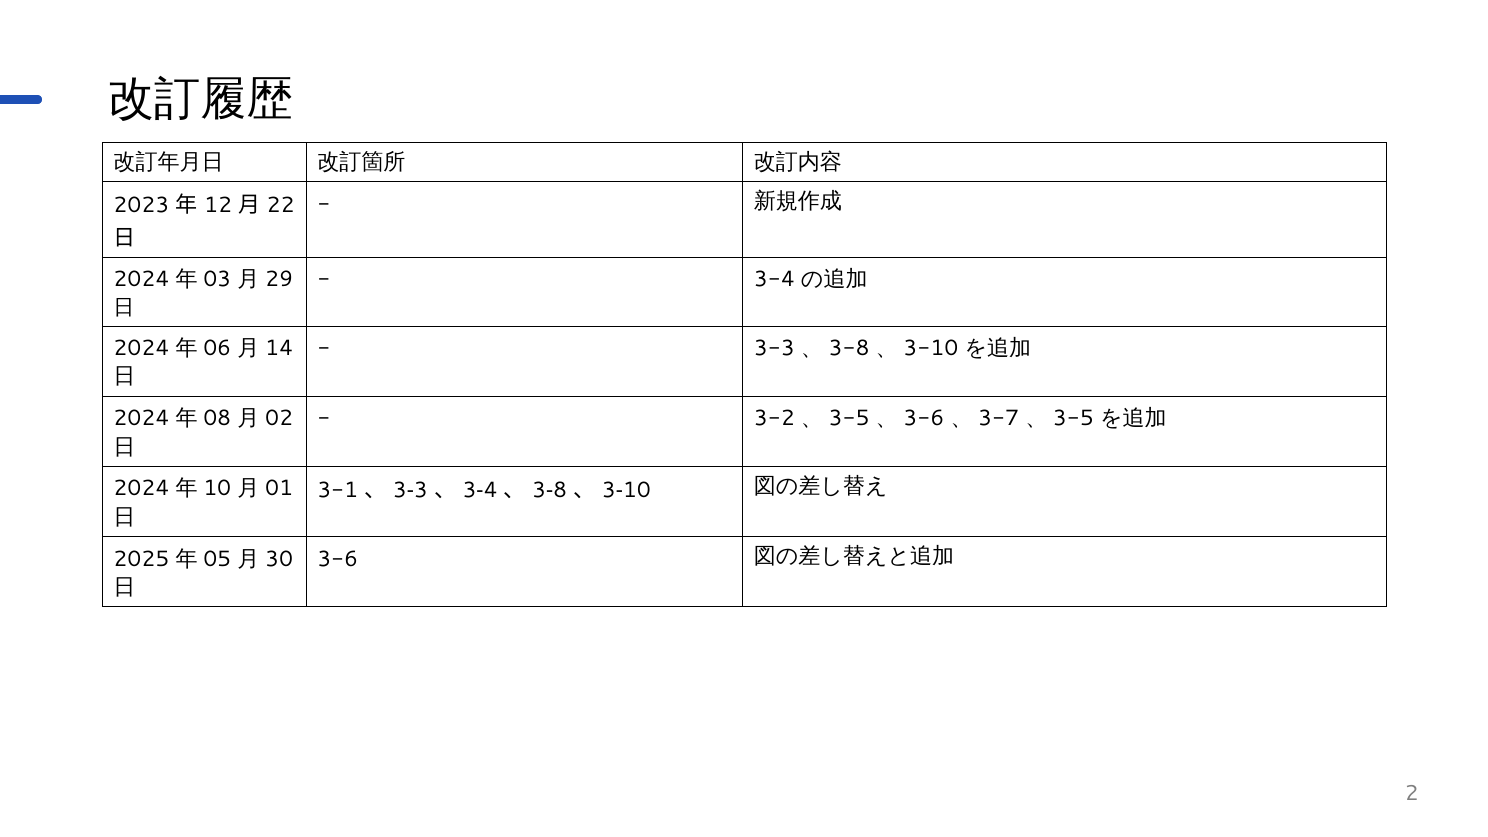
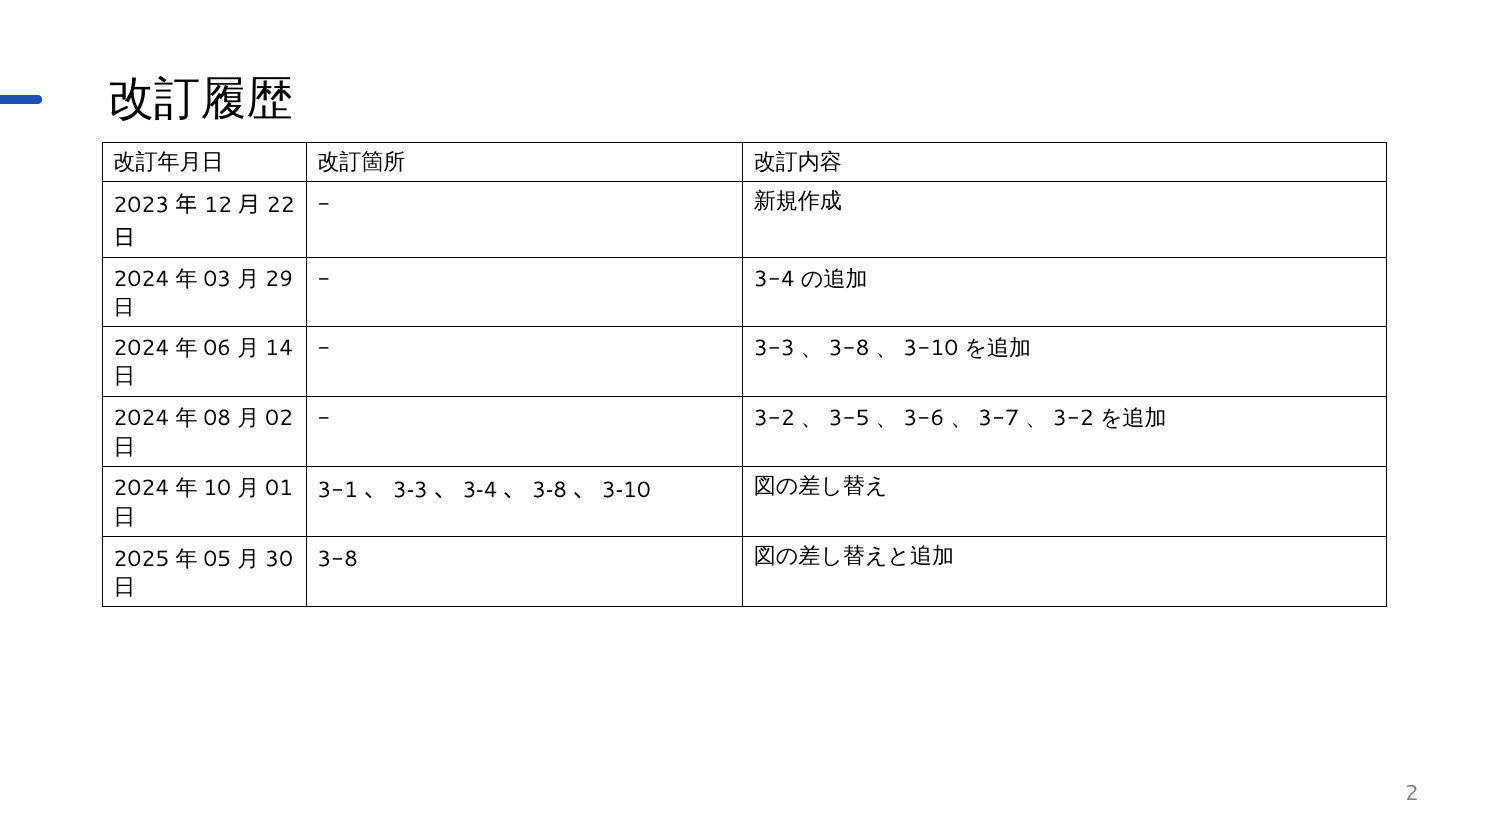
3-5: 3-5 -> 3-2 (1073, 418)
3-6: 3-6 -> 3-8 (338, 559)
